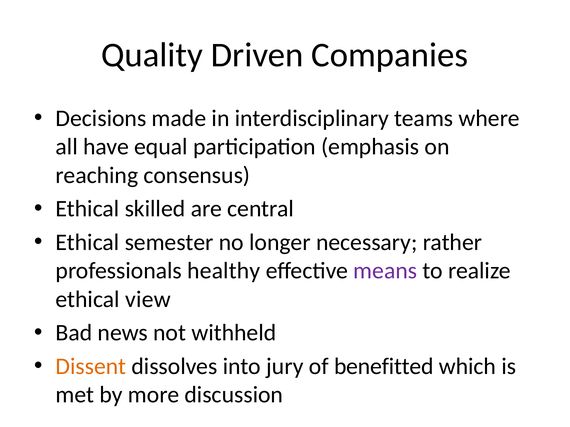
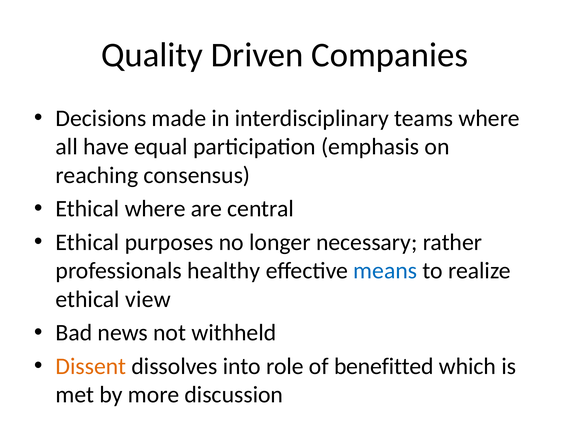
Ethical skilled: skilled -> where (155, 209)
semester: semester -> purposes (169, 243)
means colour: purple -> blue (385, 271)
jury: jury -> role (285, 367)
